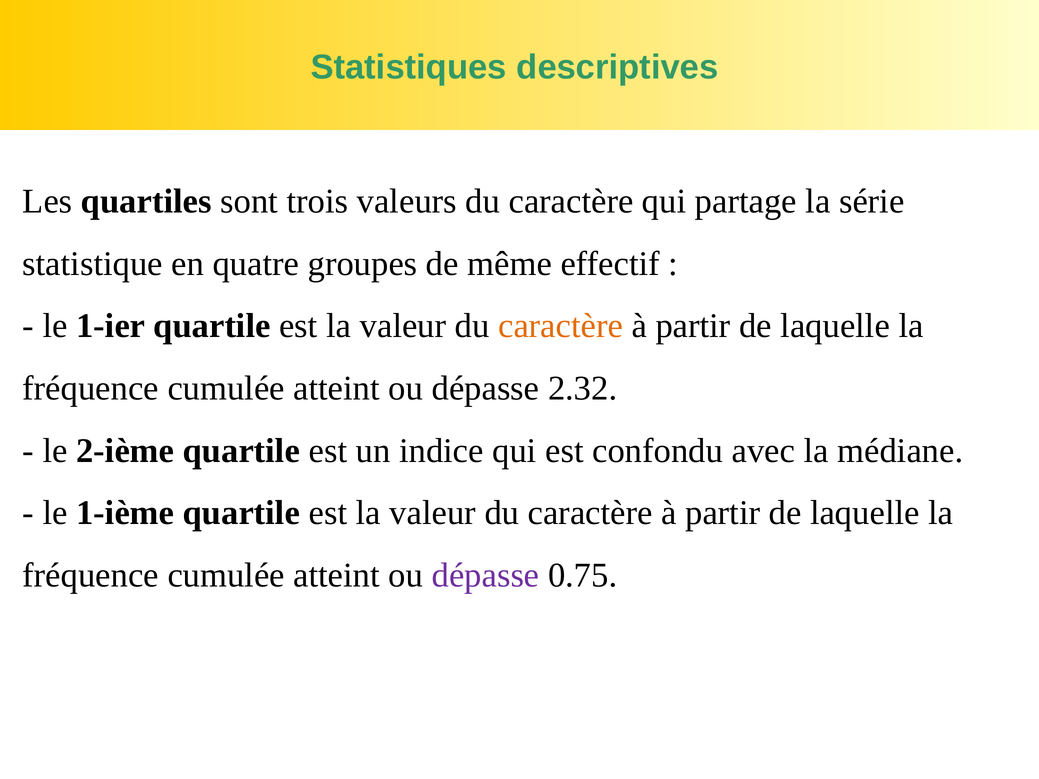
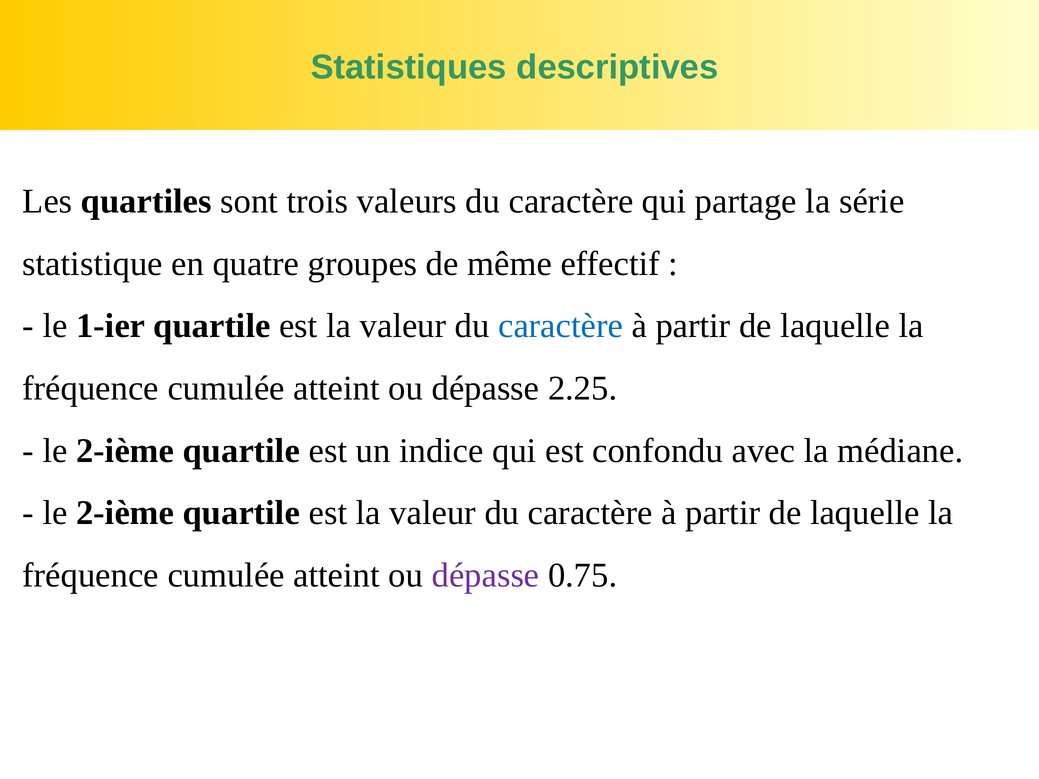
caractère colour: orange -> blue (561, 326)
2.32: 2.32 -> 2.25 (583, 388)
1-ième: 1-ième -> 2-ième (125, 513)
